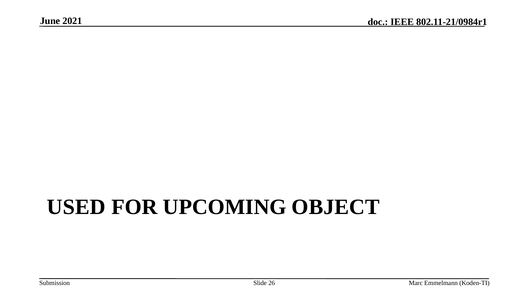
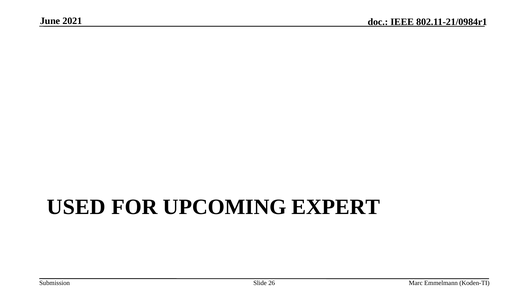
OBJECT: OBJECT -> EXPERT (336, 207)
